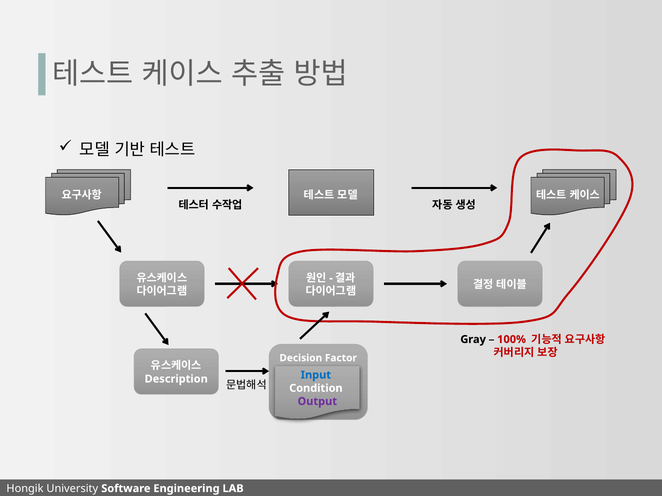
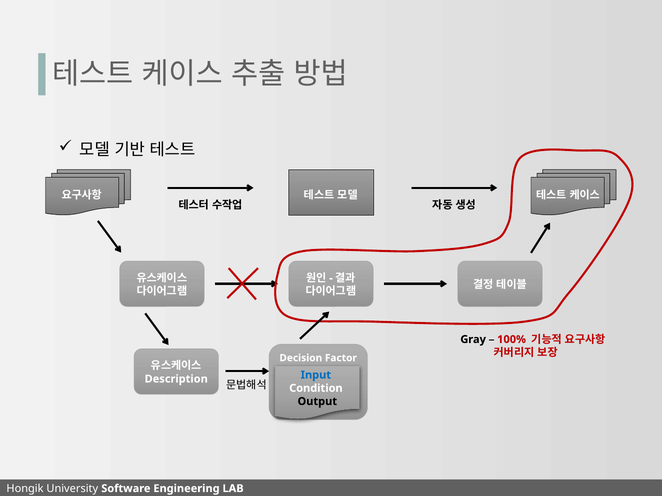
Output colour: purple -> black (317, 402)
